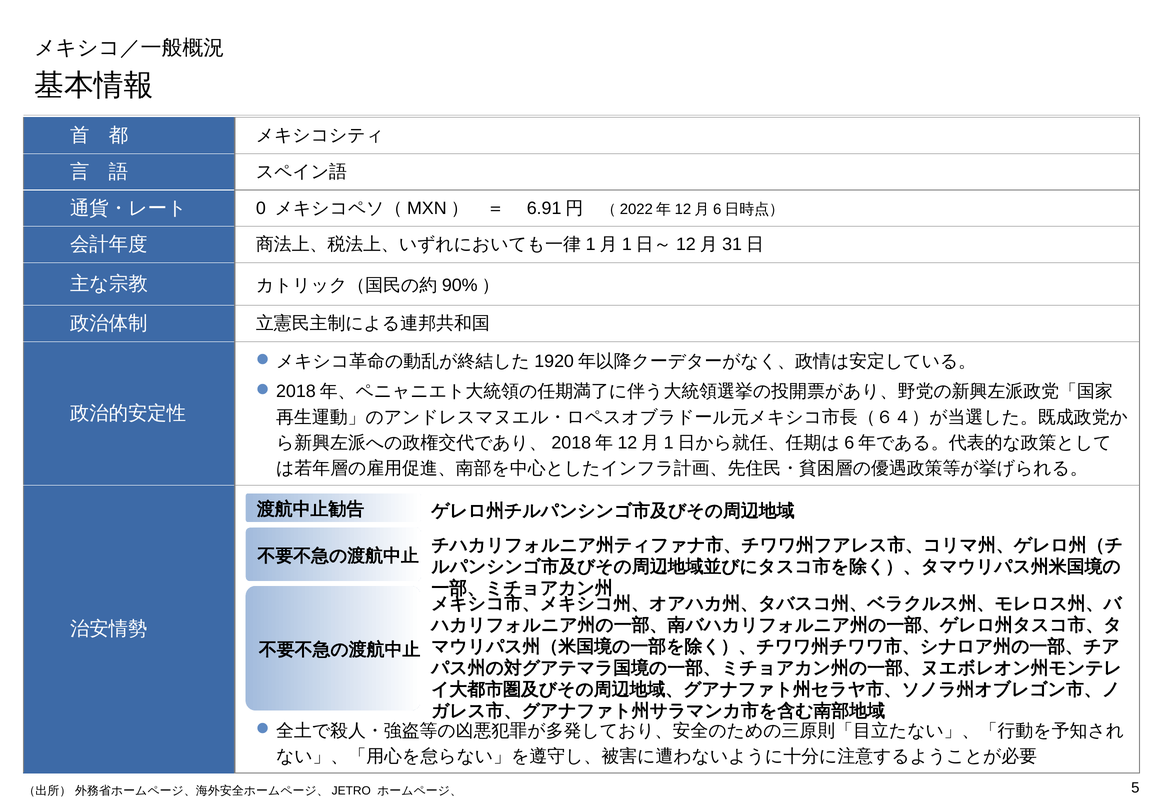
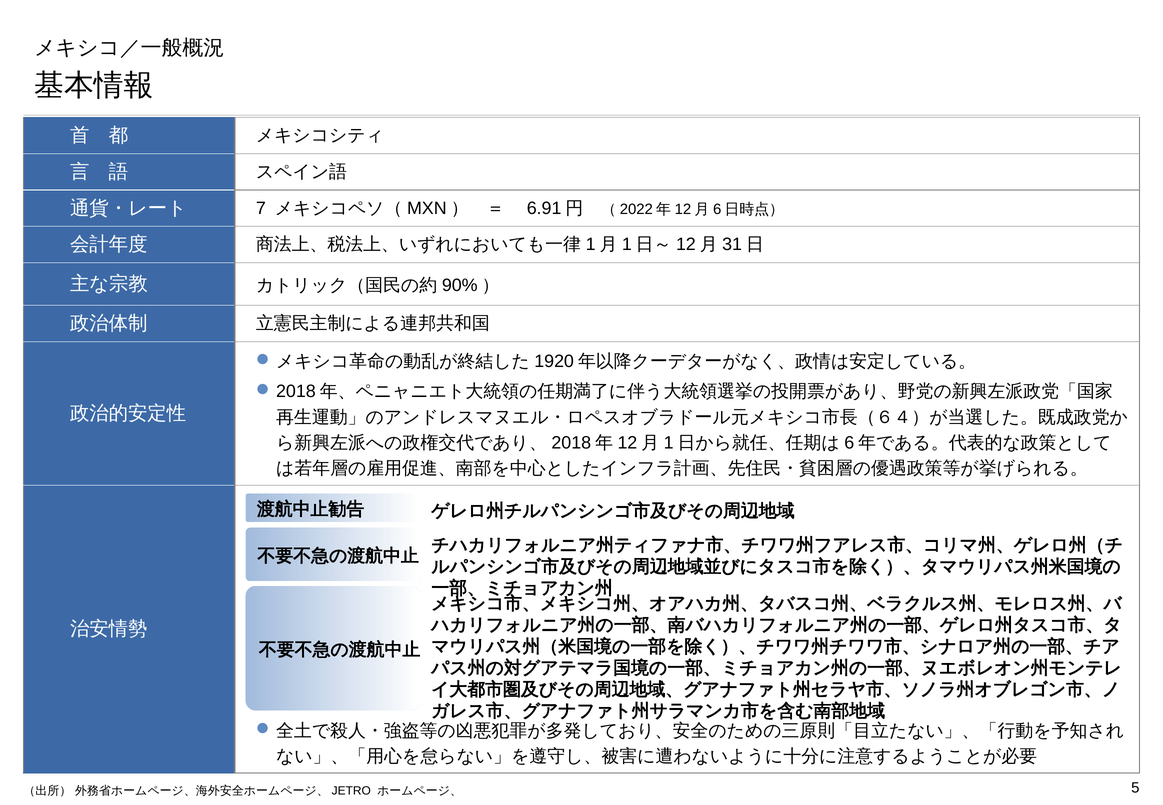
0: 0 -> 7 (261, 208)
